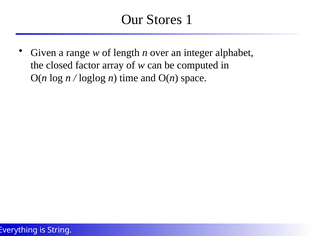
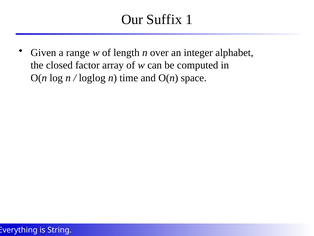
Stores: Stores -> Suffix (164, 19)
